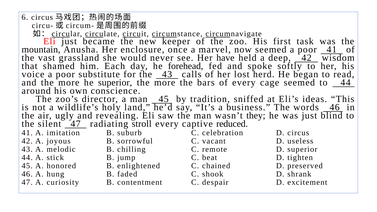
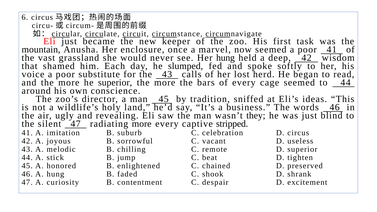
Her have: have -> hung (226, 58)
forehead: forehead -> slumped (186, 66)
radiating stroll: stroll -> more (142, 124)
reduced: reduced -> stripped (232, 124)
